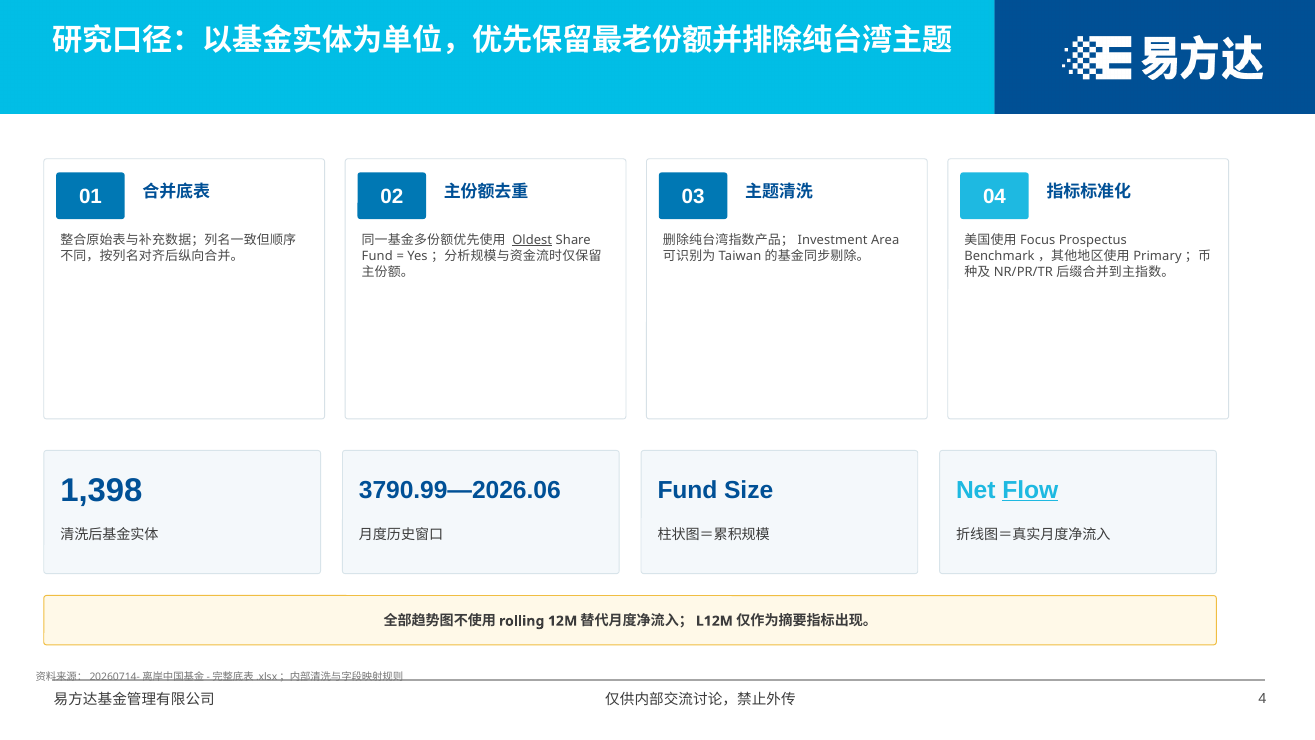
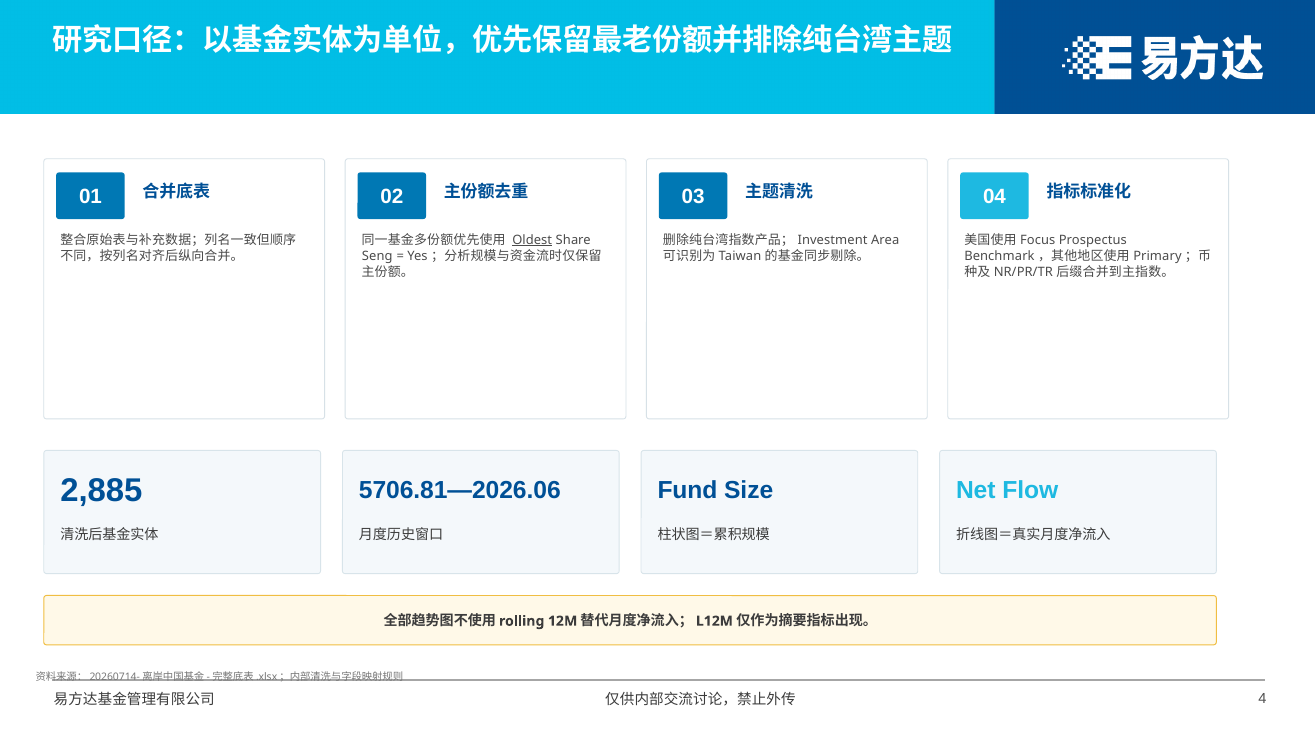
Fund: Fund -> Seng (377, 256)
1,398: 1,398 -> 2,885 (101, 491)
3790.99—2026.06: 3790.99—2026.06 -> 5706.81—2026.06 (460, 490)
Flow underline: present -> none (1030, 490)
